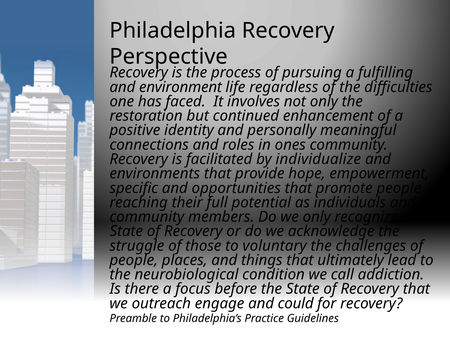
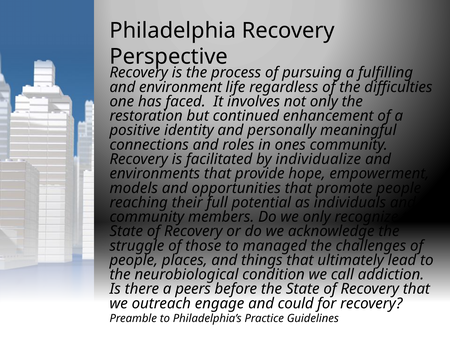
specific: specific -> models (134, 188)
voluntary: voluntary -> managed (275, 245)
focus: focus -> peers (193, 289)
